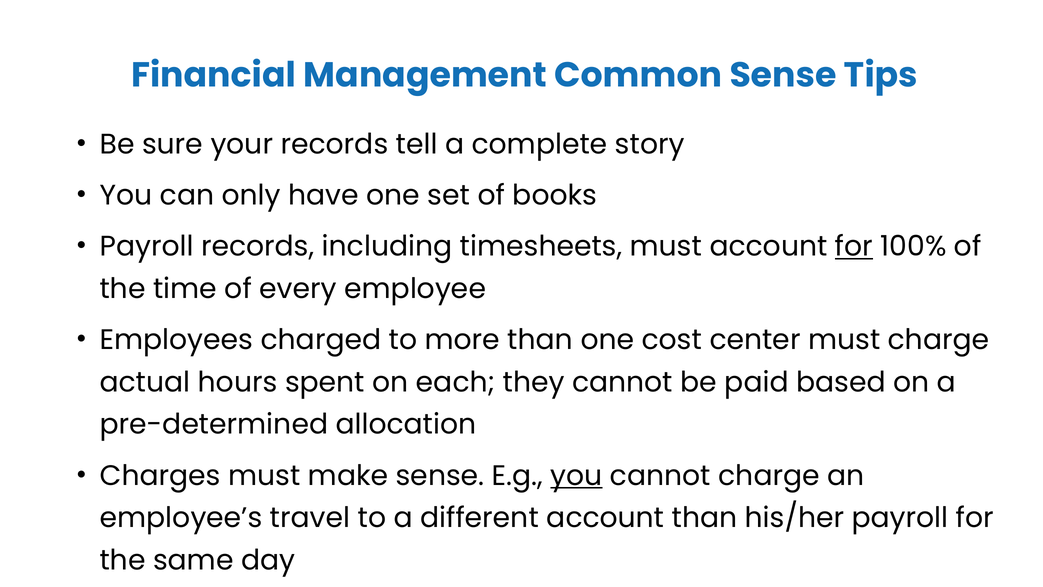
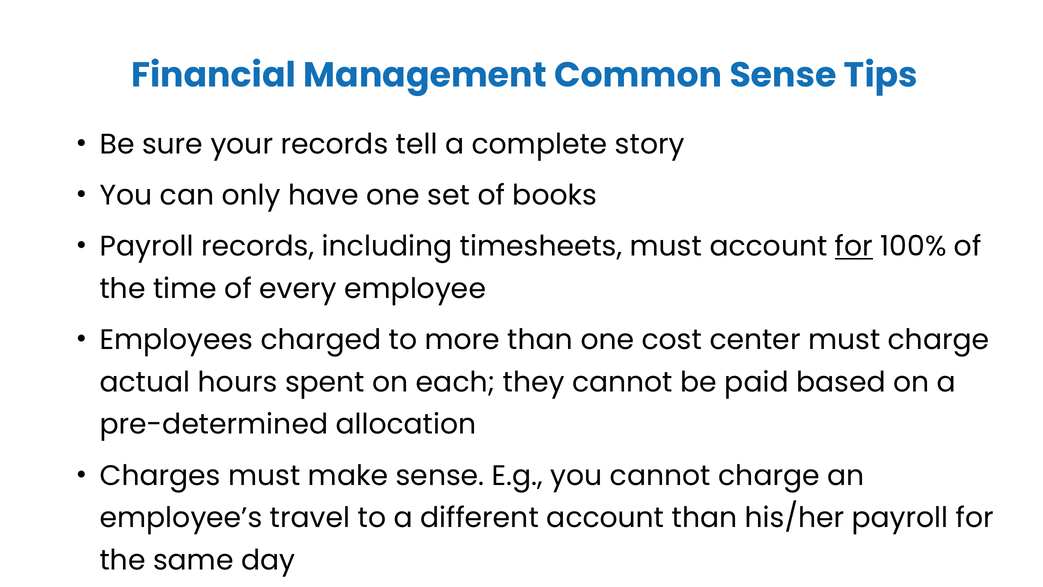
you underline: present -> none (576, 475)
